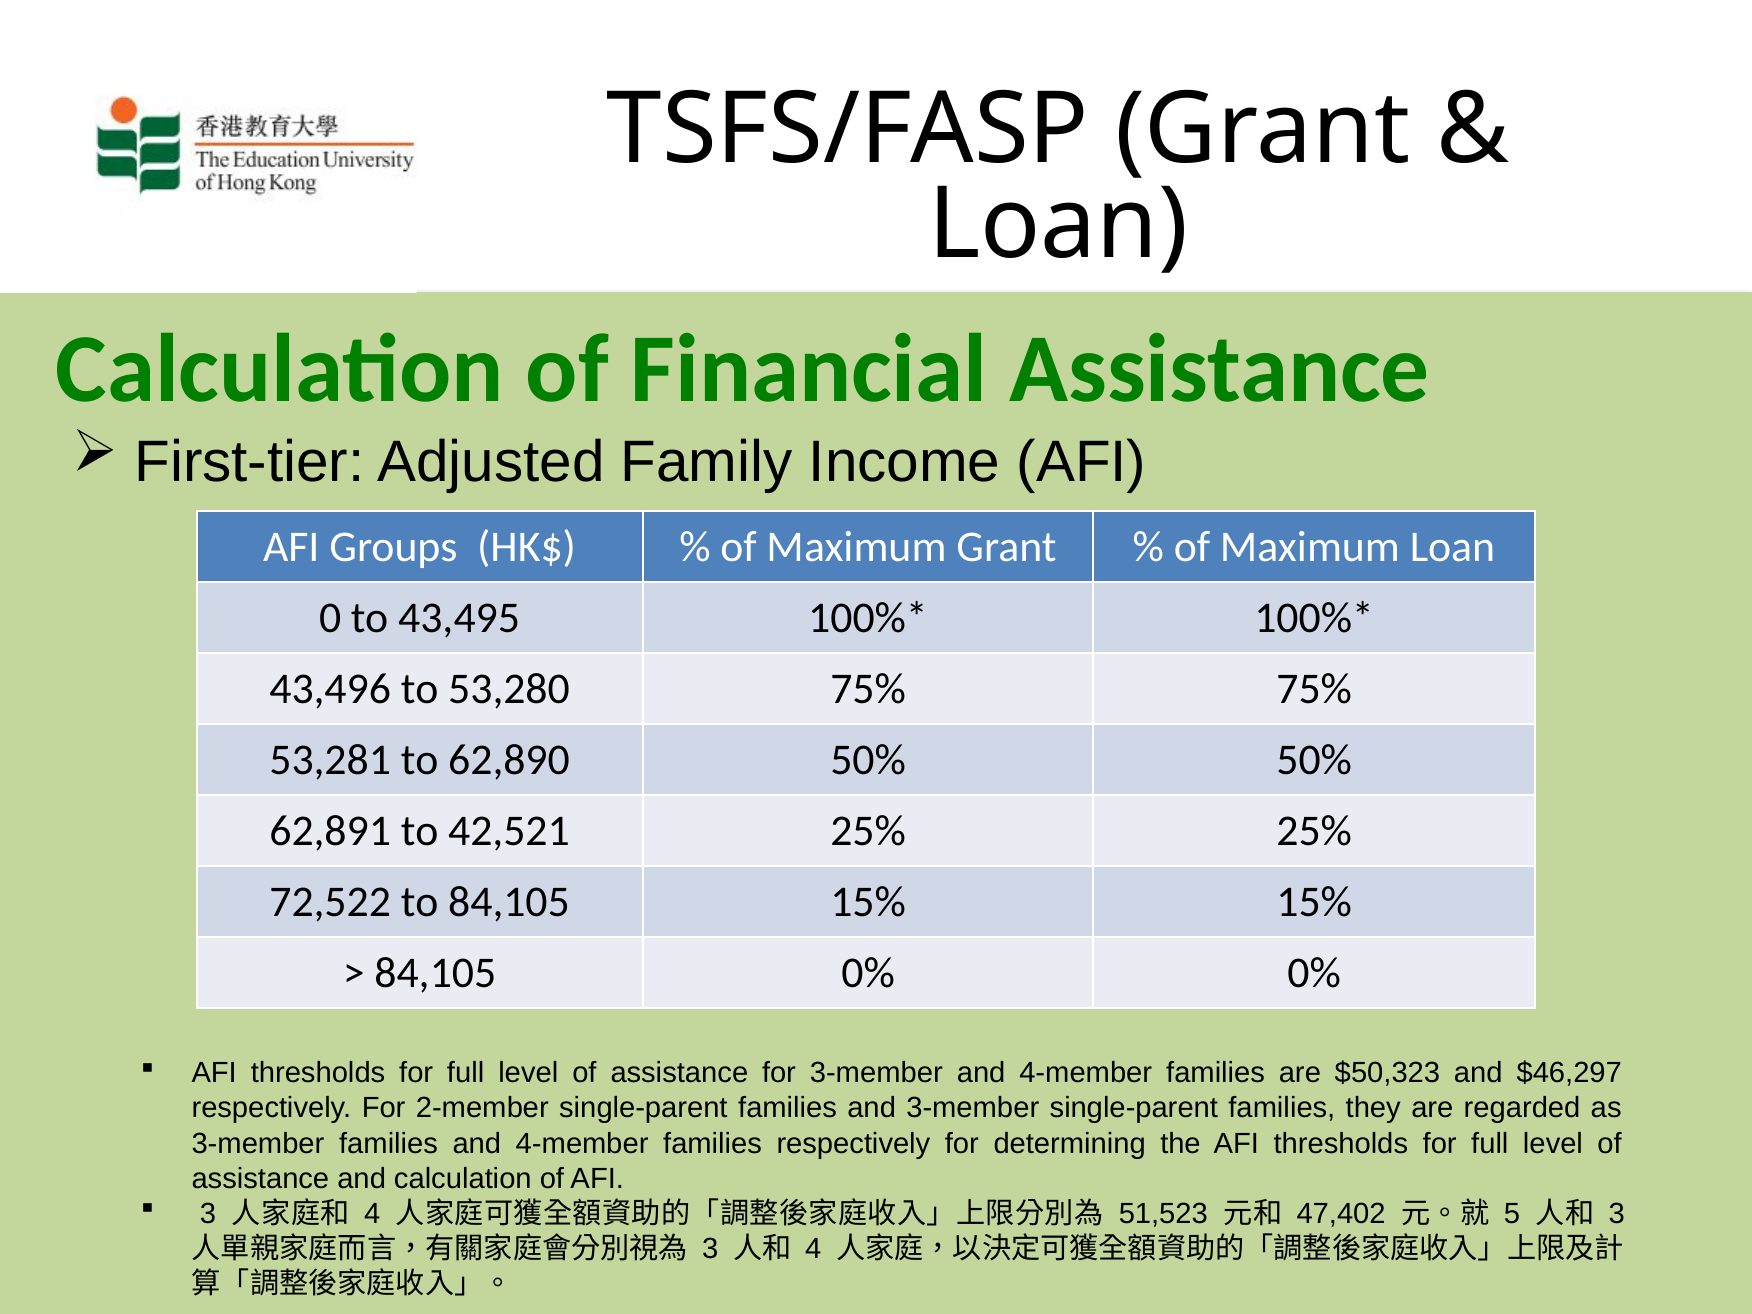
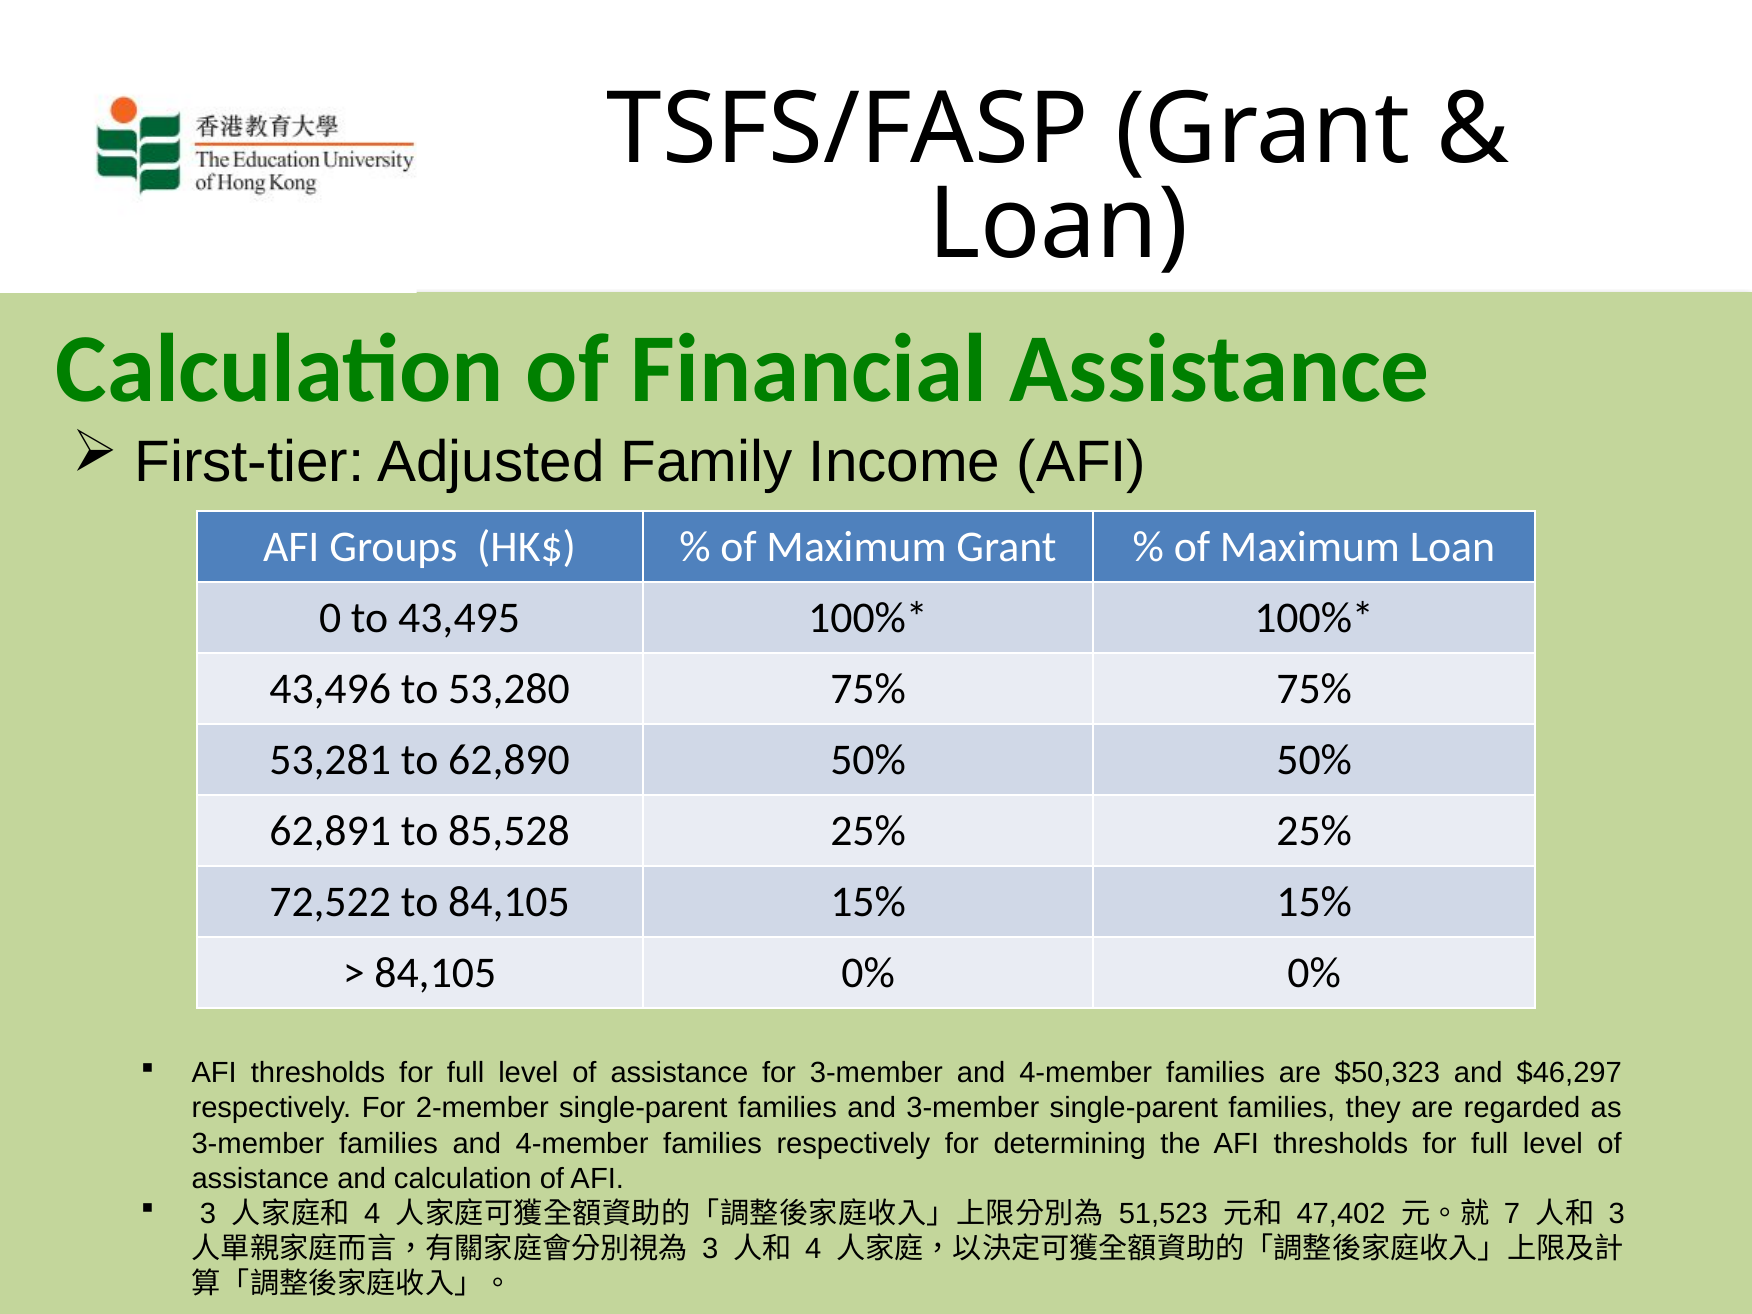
42,521: 42,521 -> 85,528 (509, 831)
5: 5 -> 7 (1512, 1213)
